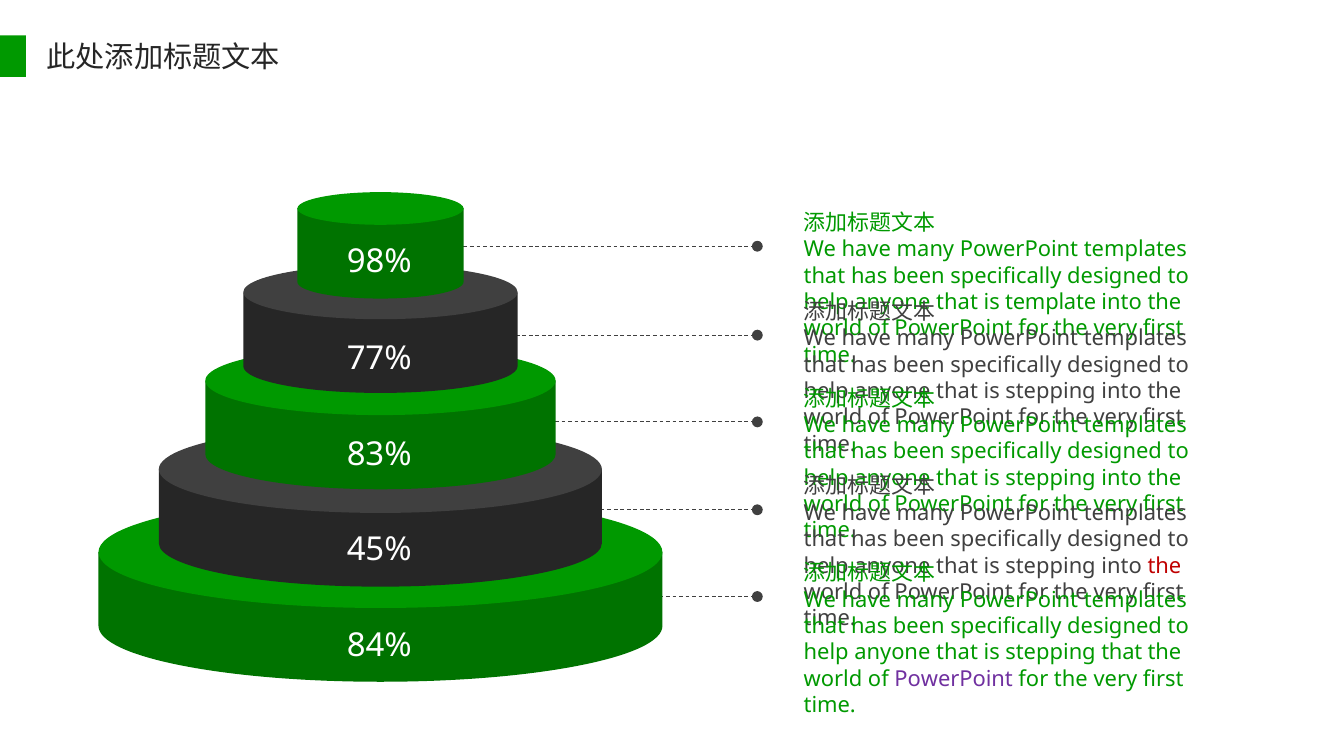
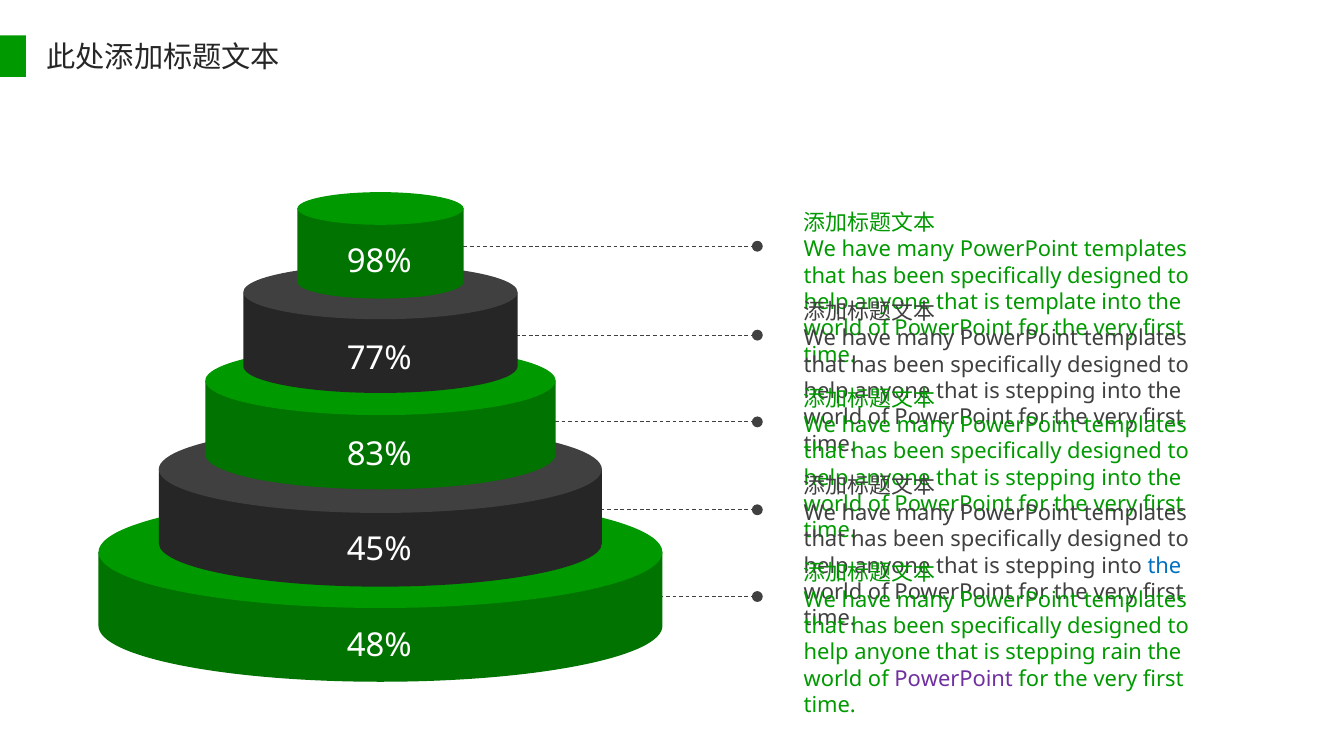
the colour: red -> blue (1164, 565)
84%: 84% -> 48% (379, 645)
stepping that: that -> rain (1122, 652)
